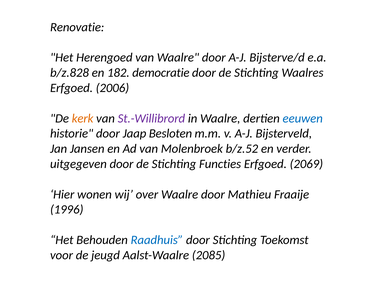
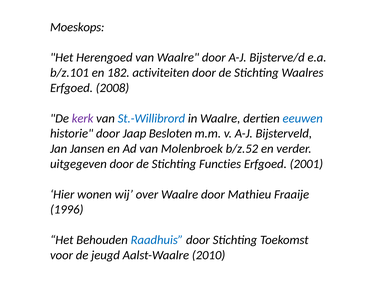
Renovatie: Renovatie -> Moeskops (77, 27)
b/z.828: b/z.828 -> b/z.101 (69, 73)
democratie: democratie -> activiteiten (161, 73)
2006: 2006 -> 2008 (112, 88)
kerk colour: orange -> purple (83, 118)
St.-Willibrord colour: purple -> blue (151, 118)
2069: 2069 -> 2001 (306, 164)
2085: 2085 -> 2010 (209, 255)
